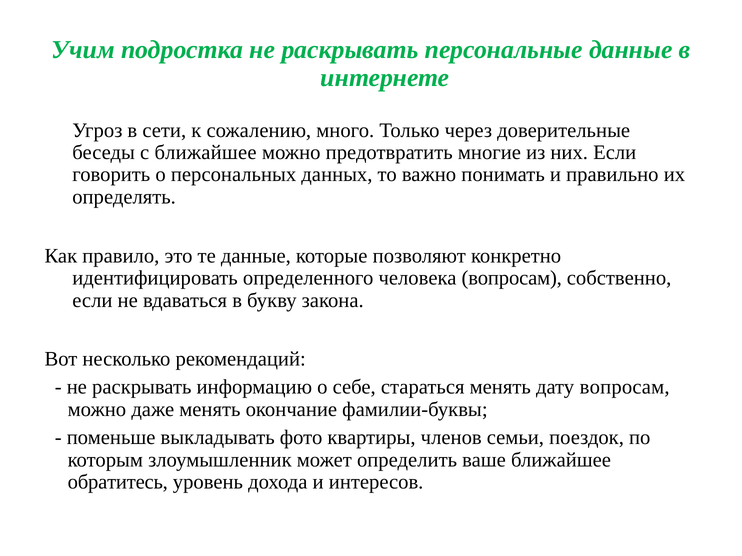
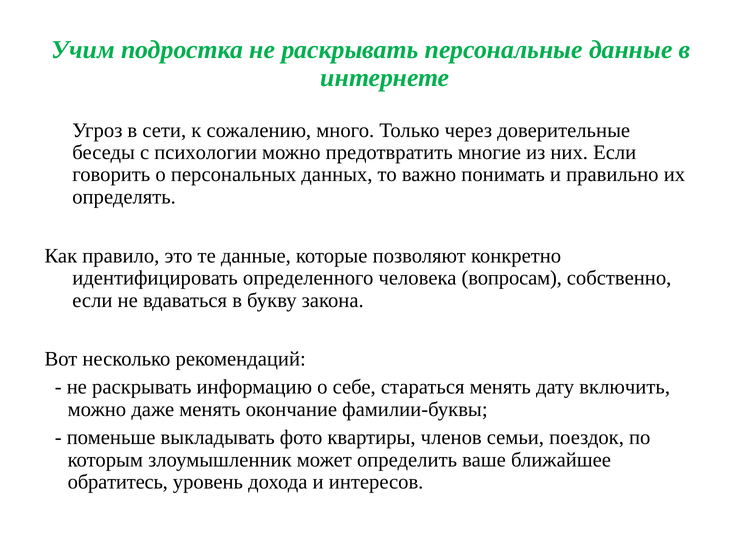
с ближайшее: ближайшее -> психологии (206, 153)
дату вопросам: вопросам -> включить (625, 388)
